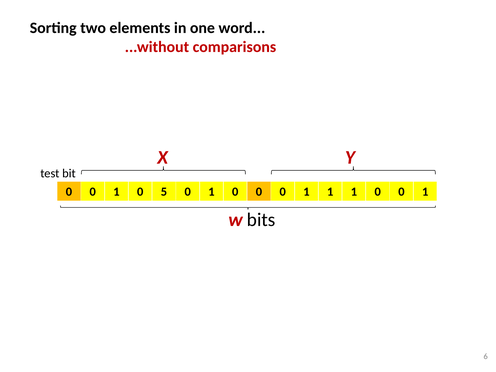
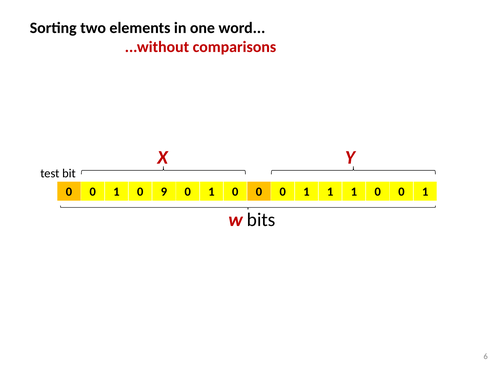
5: 5 -> 9 (164, 192)
